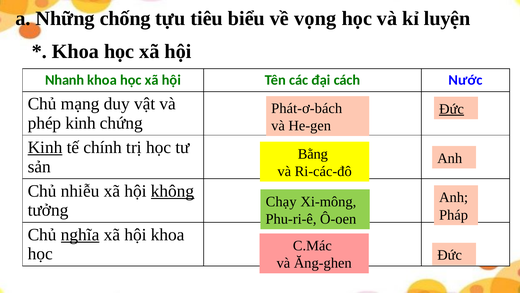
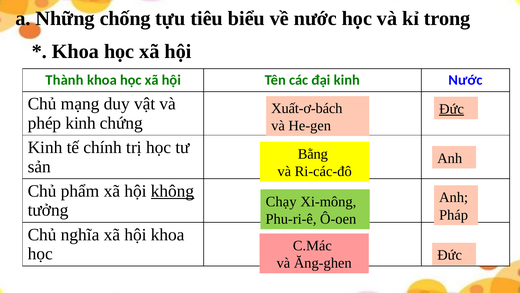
về vọng: vọng -> nước (315, 18)
luyện: luyện -> trong (447, 18)
Nhanh: Nhanh -> Thành (65, 80)
đại cách: cách -> kinh (347, 80)
Phát-ơ-bách: Phát-ơ-bách -> Xuất-ơ-bách (307, 108)
Kinh underline: present -> none (45, 147)
nhiễu: nhiễu -> phẩm (80, 191)
nghĩa underline: present -> none (80, 234)
